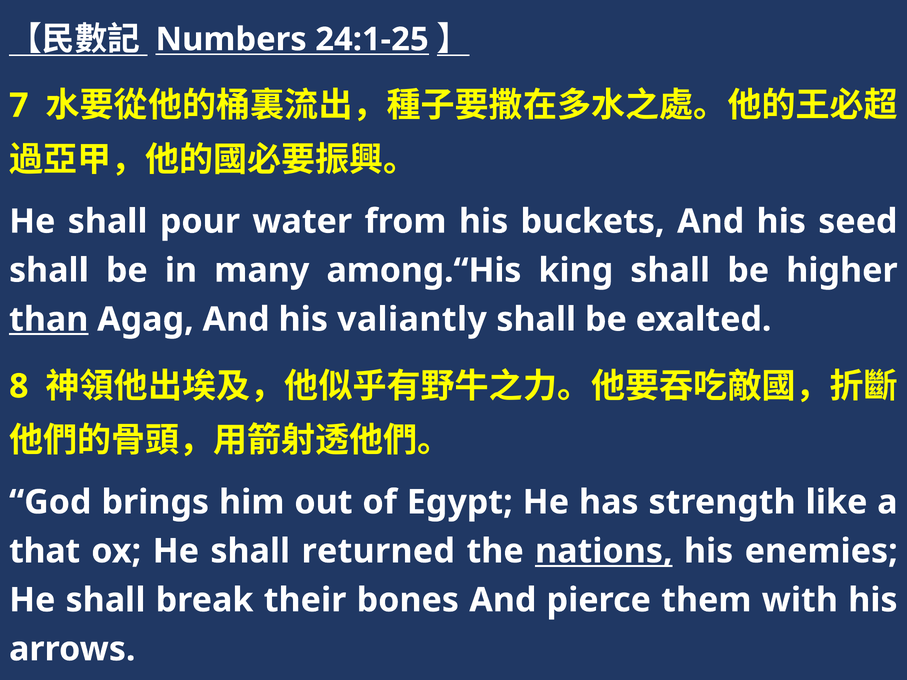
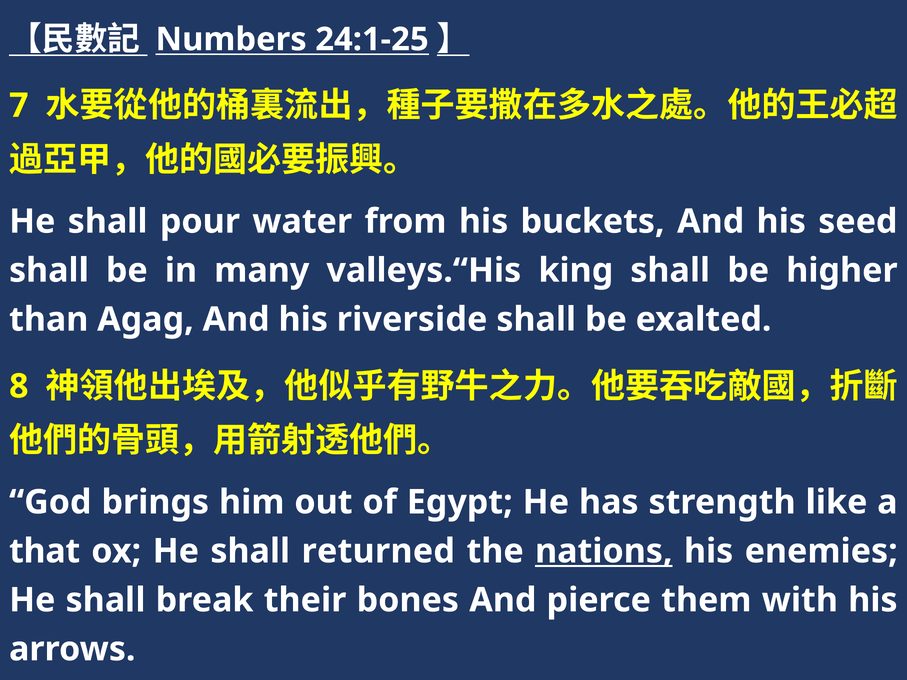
among.“His: among.“His -> valleys.“His (424, 271)
than underline: present -> none (49, 320)
valiantly: valiantly -> riverside (412, 320)
